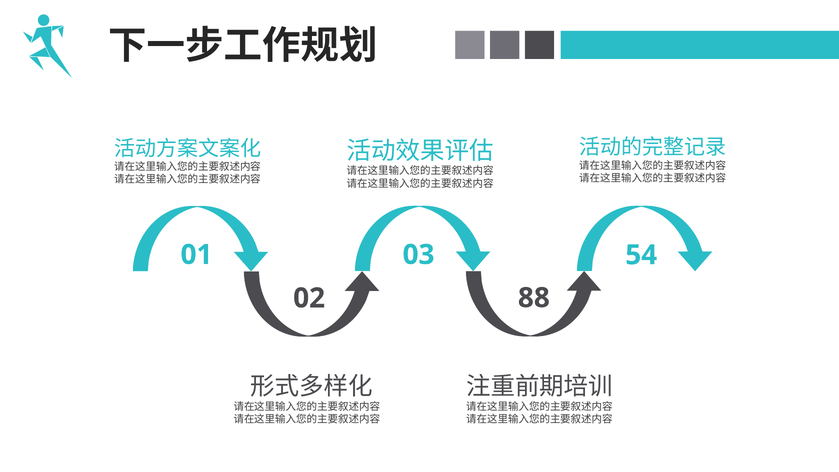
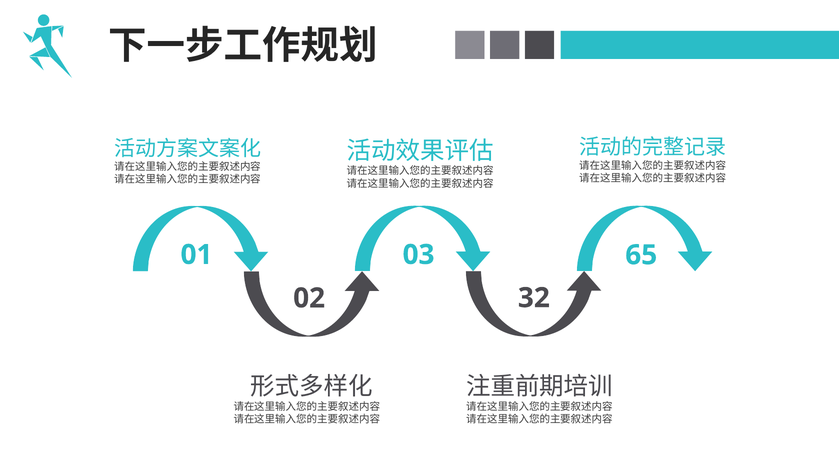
54: 54 -> 65 (641, 255)
88: 88 -> 32 (534, 298)
